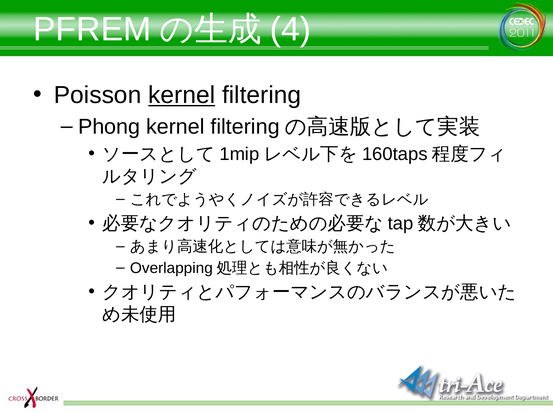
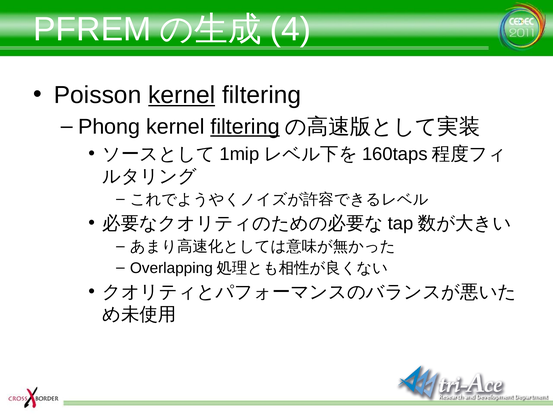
filtering underline: none -> present (245, 127)
